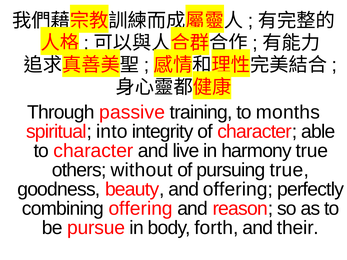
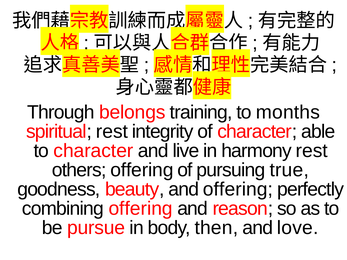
passive: passive -> belongs (132, 112)
spiritual into: into -> rest (112, 132)
harmony true: true -> rest (312, 151)
others without: without -> offering (142, 170)
forth: forth -> then (216, 228)
their: their -> love (298, 228)
